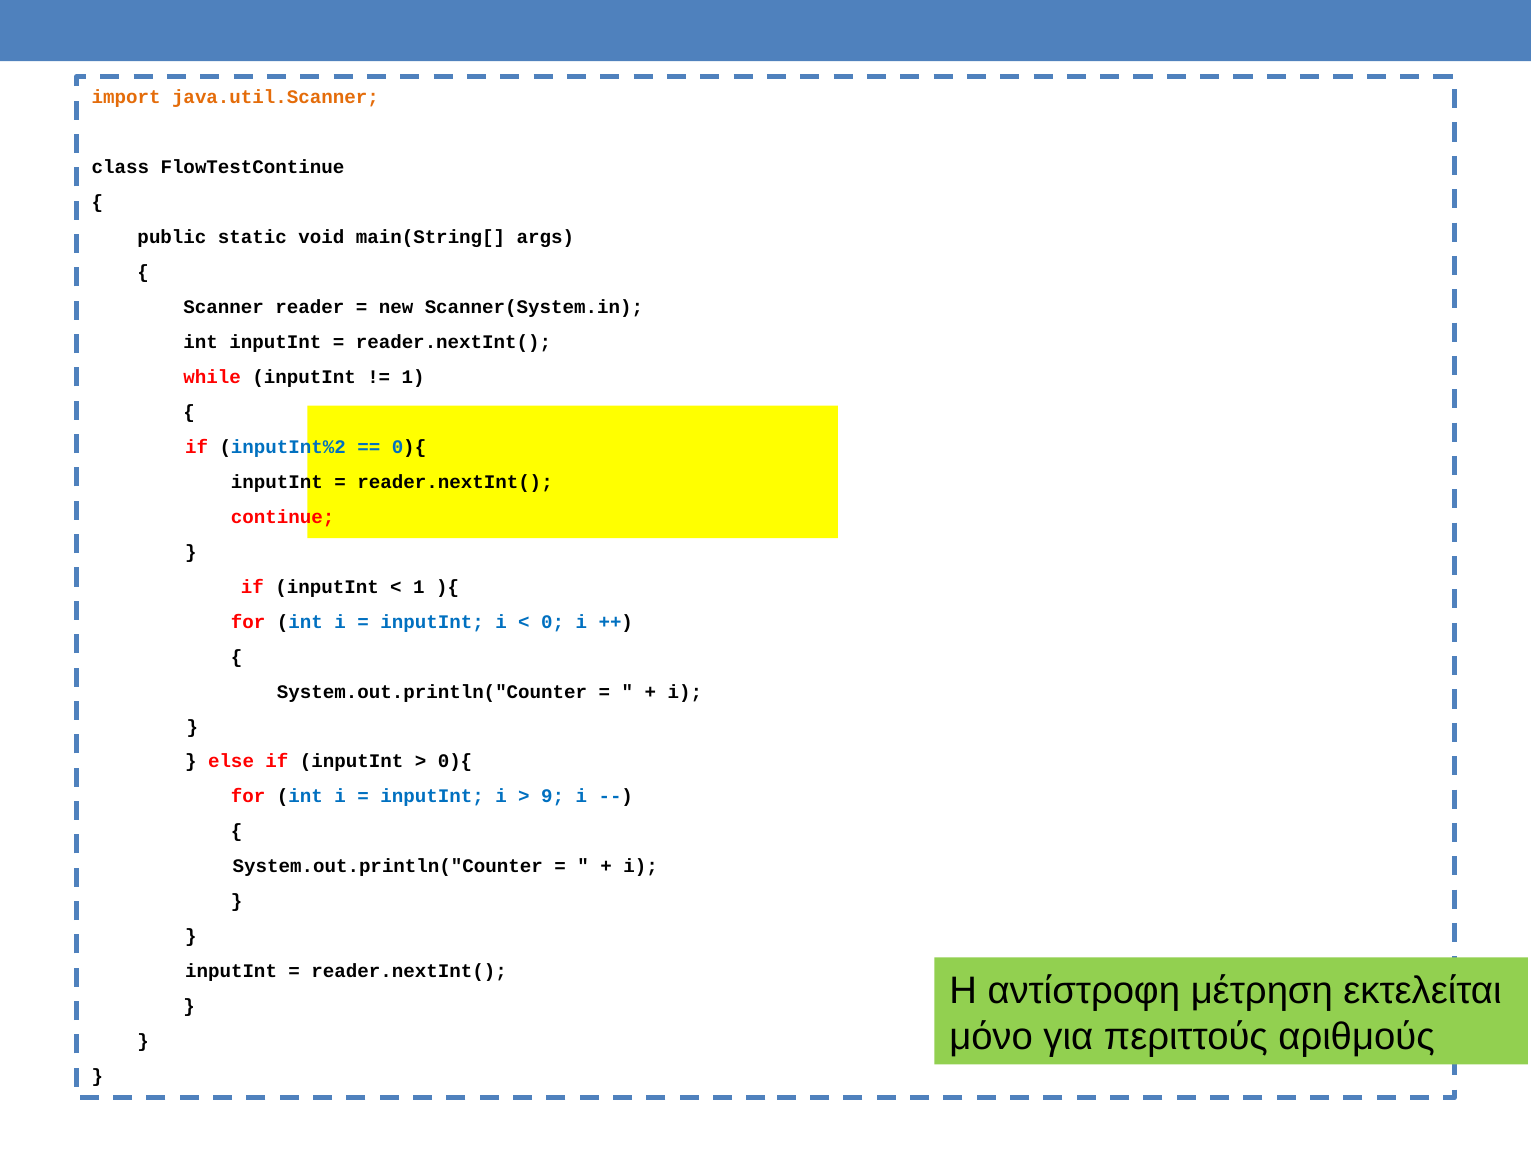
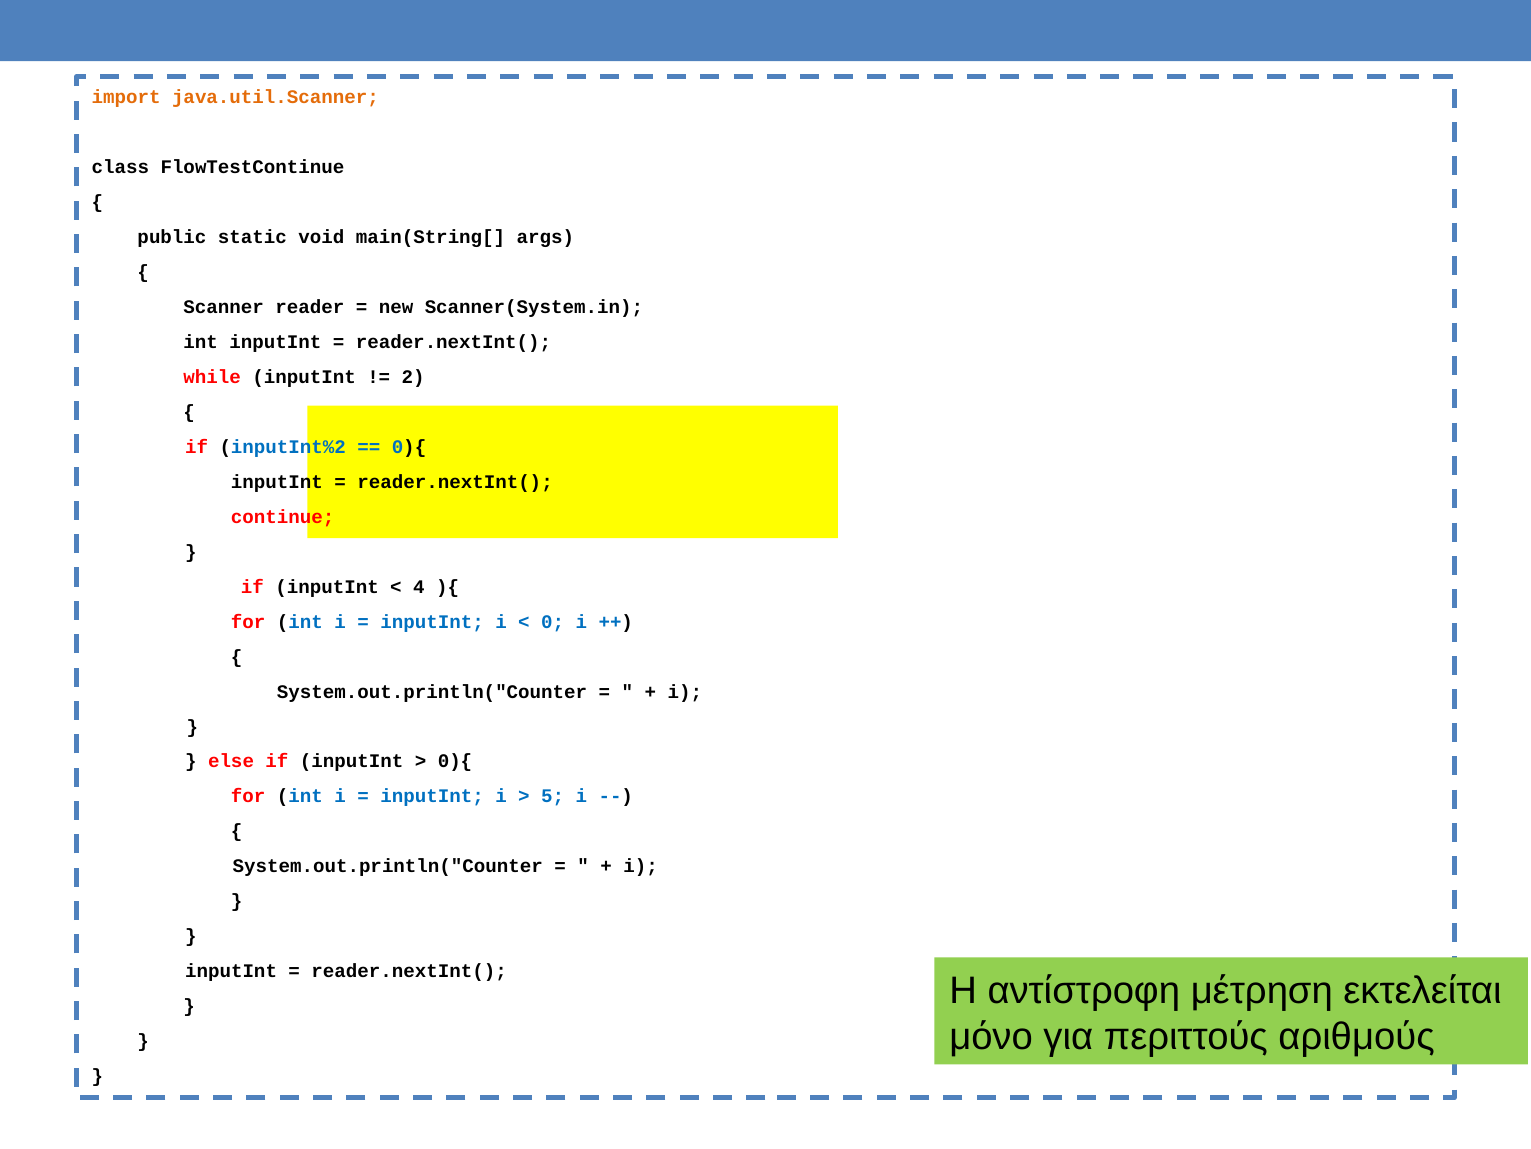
1: 1 -> 2 (413, 377)
1: 1 -> 4 (419, 586)
9: 9 -> 5 (553, 796)
